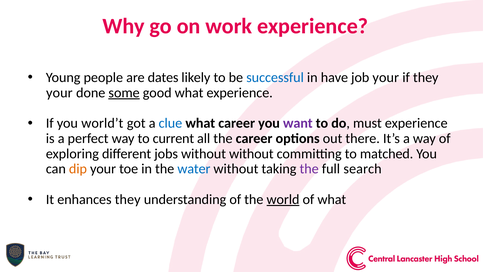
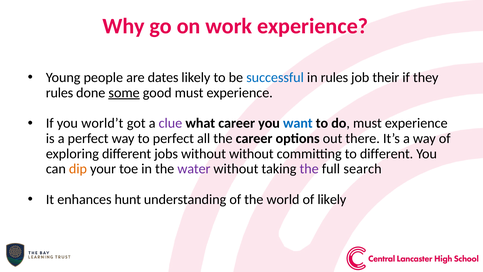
in have: have -> rules (334, 77)
job your: your -> their (386, 77)
your: your -> rules (59, 93)
good what: what -> must (189, 93)
clue colour: blue -> purple (170, 123)
want colour: purple -> blue (298, 123)
to current: current -> perfect (173, 138)
to matched: matched -> different (387, 154)
water colour: blue -> purple (194, 169)
enhances they: they -> hunt (128, 199)
world underline: present -> none (283, 199)
of what: what -> likely (332, 199)
